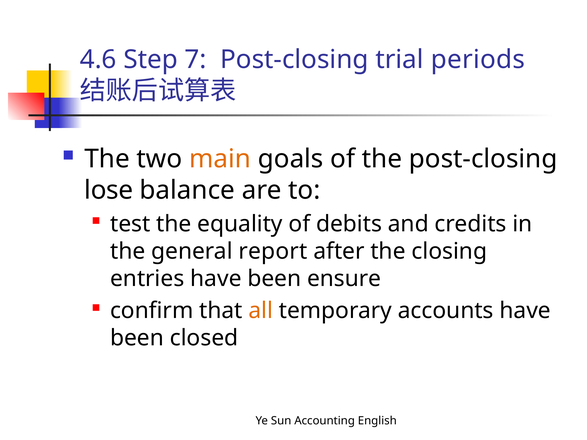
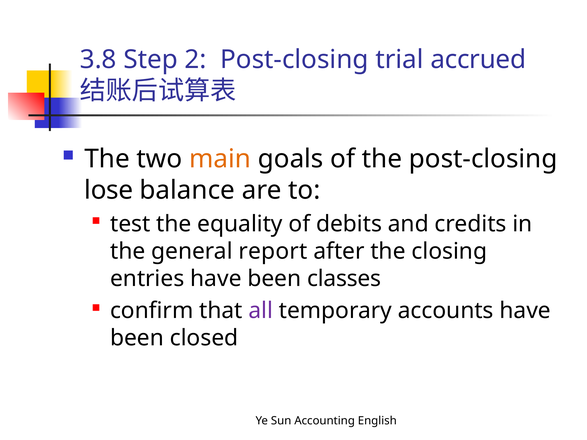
4.6: 4.6 -> 3.8 (98, 59)
7: 7 -> 2 (196, 59)
periods: periods -> accrued (478, 59)
ensure: ensure -> classes (344, 279)
all colour: orange -> purple (261, 311)
